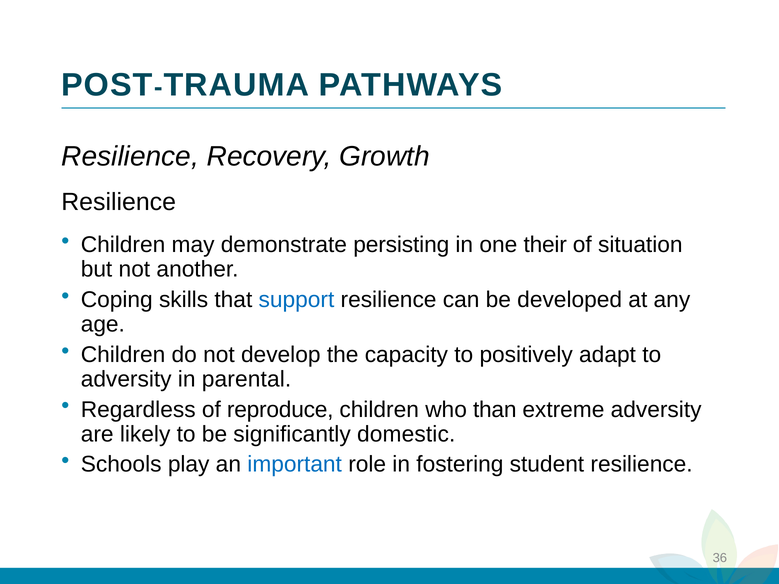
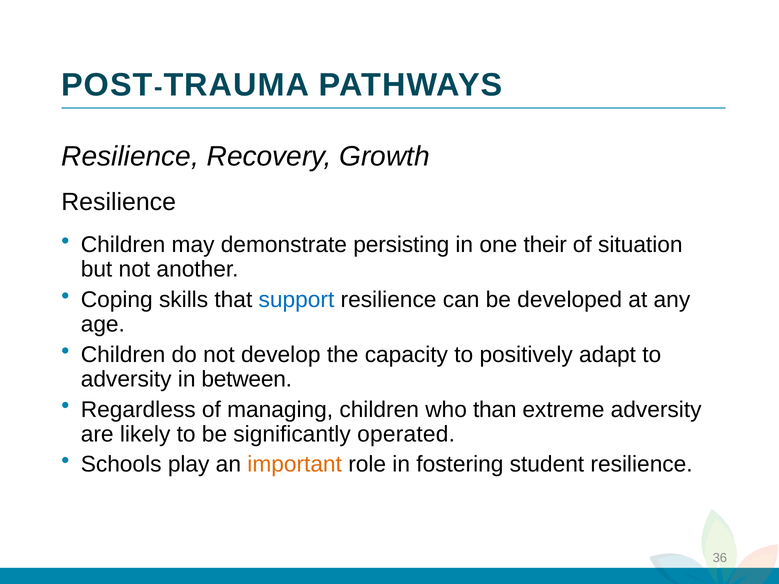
parental: parental -> between (247, 379)
reproduce: reproduce -> managing (280, 410)
domestic: domestic -> operated (406, 434)
important colour: blue -> orange (295, 465)
